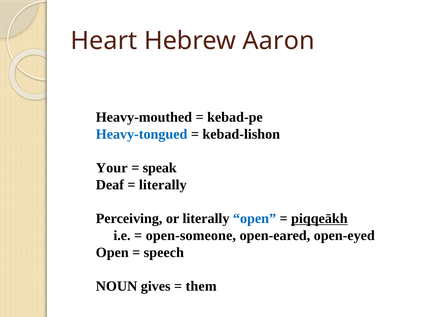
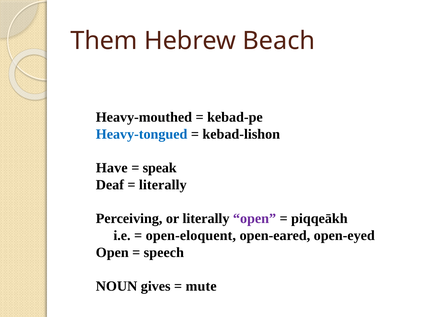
Heart: Heart -> Them (104, 41)
Aaron: Aaron -> Beach (279, 41)
Your: Your -> Have (112, 168)
open colour: blue -> purple (255, 219)
piqqeākh underline: present -> none (319, 219)
open-someone: open-someone -> open-eloquent (191, 236)
them: them -> mute (201, 286)
